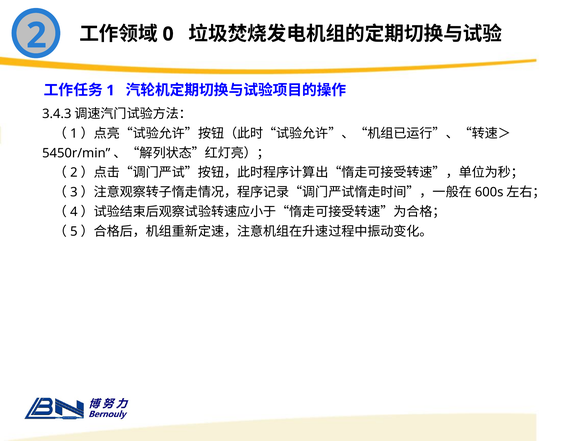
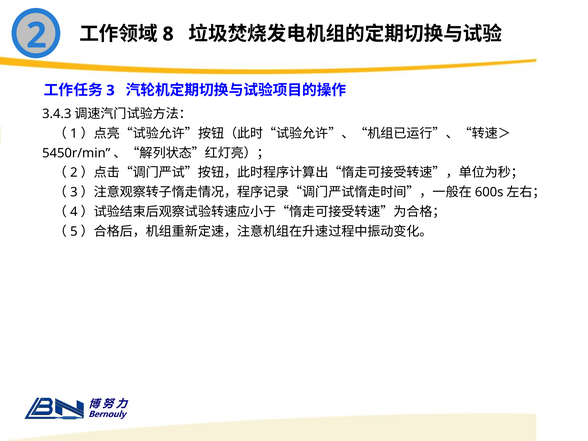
0: 0 -> 8 (168, 34)
1: 1 -> 3 (110, 90)
